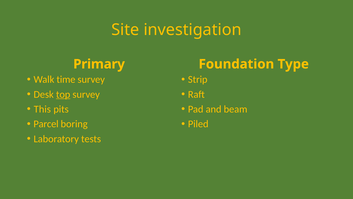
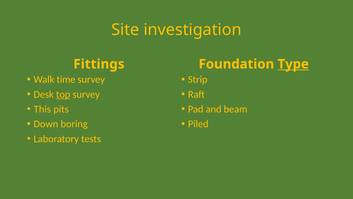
Primary: Primary -> Fittings (99, 64)
Type underline: none -> present (293, 64)
Parcel: Parcel -> Down (46, 124)
